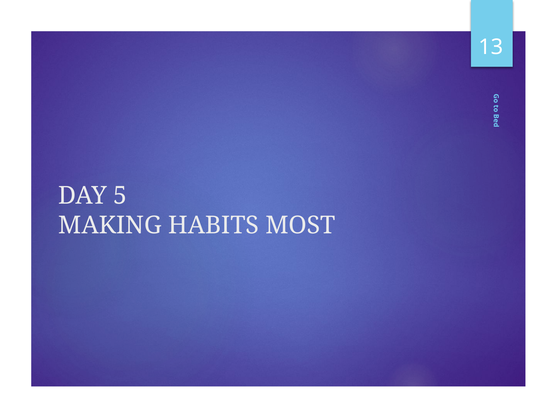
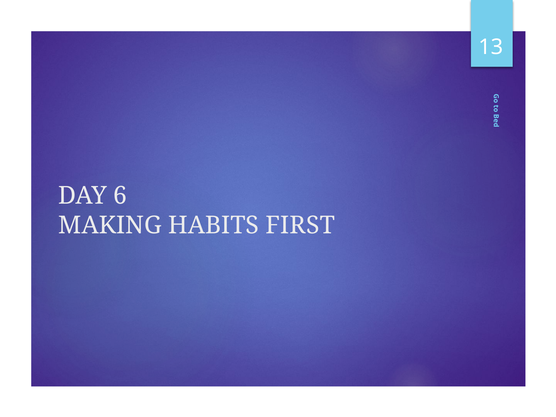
5: 5 -> 6 (120, 196)
MOST: MOST -> FIRST (300, 225)
